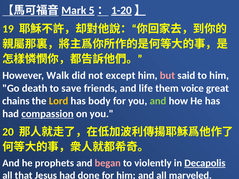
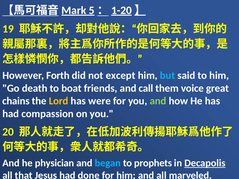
Walk: Walk -> Forth (58, 76)
but colour: pink -> light blue (167, 76)
save: save -> boat (72, 88)
life: life -> call (146, 88)
body: body -> were (99, 101)
compassion underline: present -> none (48, 114)
prophets: prophets -> physician (55, 163)
began colour: pink -> light blue (108, 163)
violently: violently -> prophets (153, 163)
